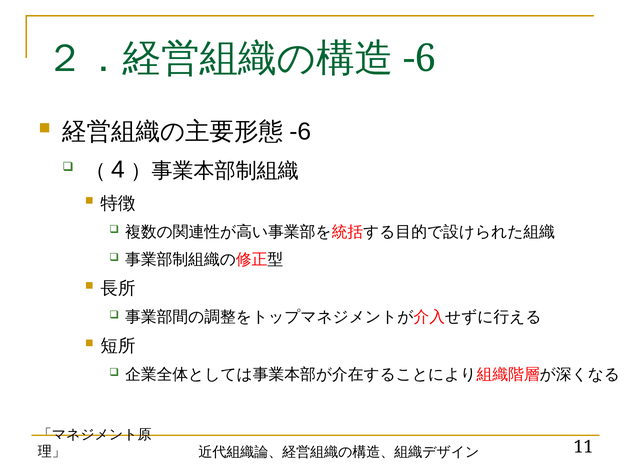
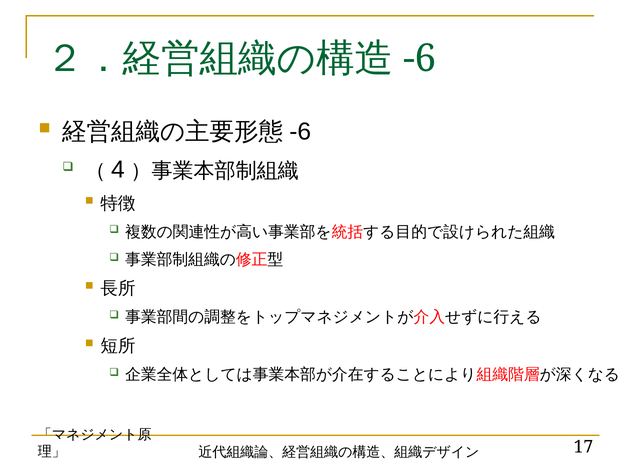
11: 11 -> 17 (583, 447)
